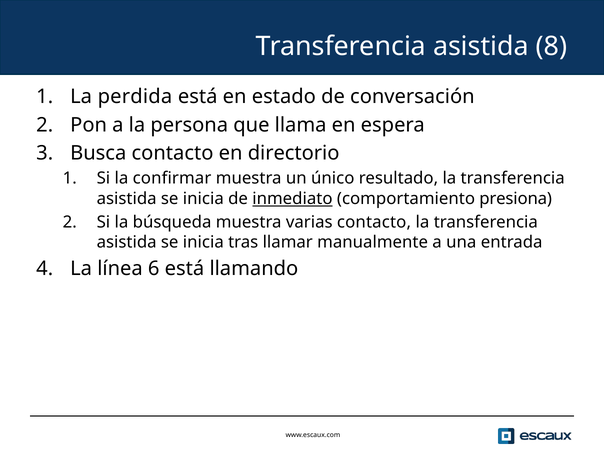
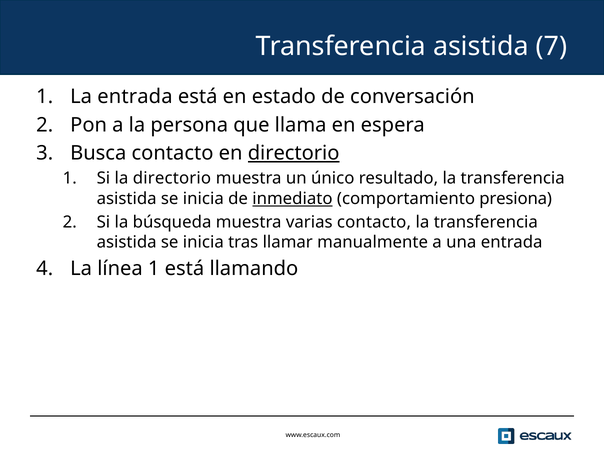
8: 8 -> 7 (552, 46)
La perdida: perdida -> entrada (135, 97)
directorio underline: none -> present (294, 153)
la confirmar: confirmar -> directorio (172, 178)
línea 6: 6 -> 1 (154, 269)
